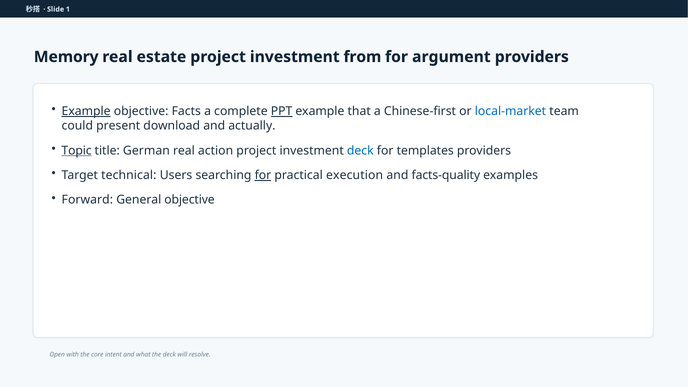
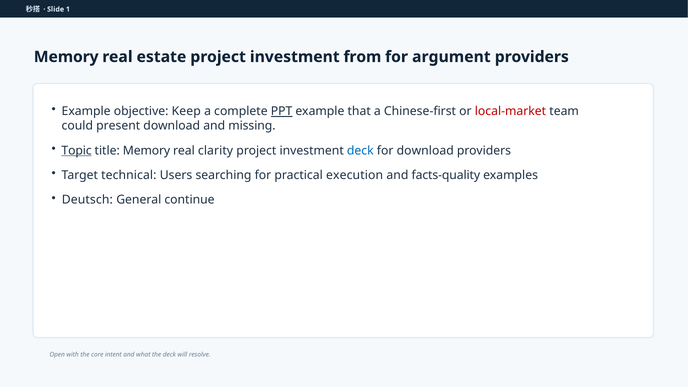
Example underline: present -> none (86, 111)
Facts: Facts -> Keep (186, 111)
local-market colour: blue -> red (510, 111)
actually: actually -> missing (252, 126)
title German: German -> Memory (147, 151)
action: action -> clarity (216, 151)
for templates: templates -> download (425, 151)
for underline: present -> none (263, 175)
Forward: Forward -> Deutsch (87, 200)
General objective: objective -> continue (189, 200)
